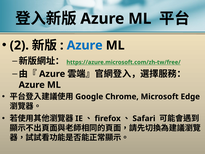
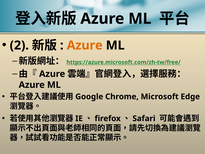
Azure colour: blue -> orange (85, 45)
